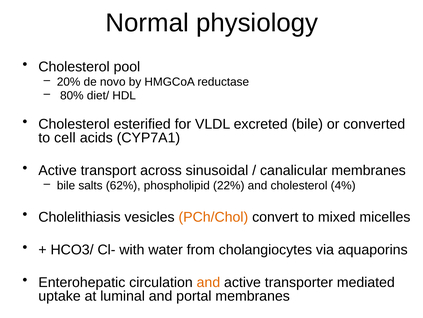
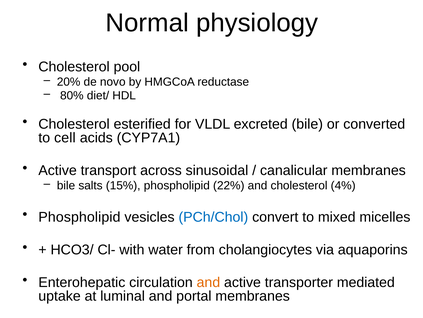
62%: 62% -> 15% (123, 185)
Cholelithiasis: Cholelithiasis -> Phospholipid (79, 217)
PCh/Chol colour: orange -> blue (213, 217)
